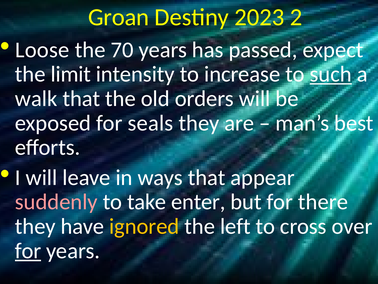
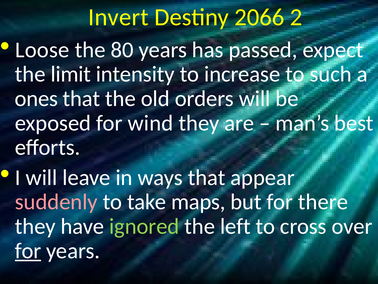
Groan: Groan -> Invert (118, 17)
2023: 2023 -> 2066 (259, 17)
70: 70 -> 80 (122, 50)
such underline: present -> none (331, 74)
walk: walk -> ones (36, 98)
seals: seals -> wind (150, 123)
enter: enter -> maps (198, 202)
ignored colour: yellow -> light green (144, 226)
